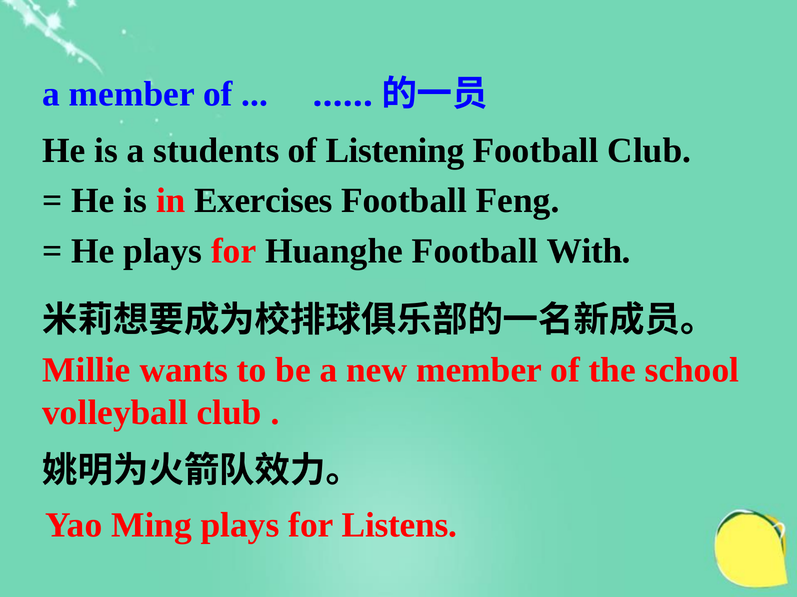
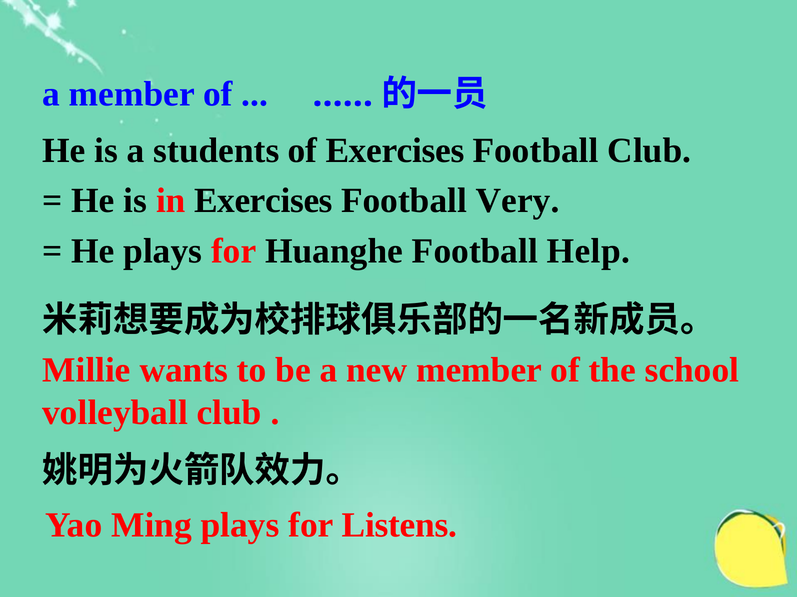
of Listening: Listening -> Exercises (395, 151)
Feng: Feng -> Very (518, 201)
With: With -> Help (588, 251)
